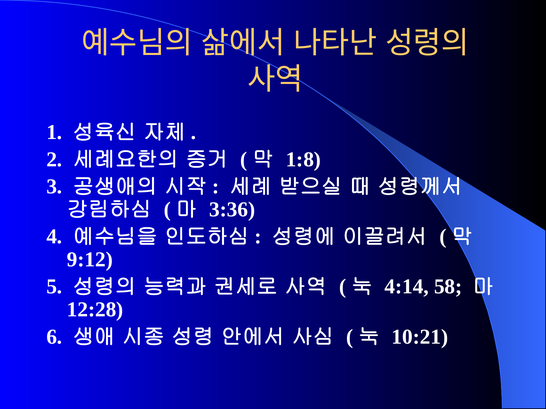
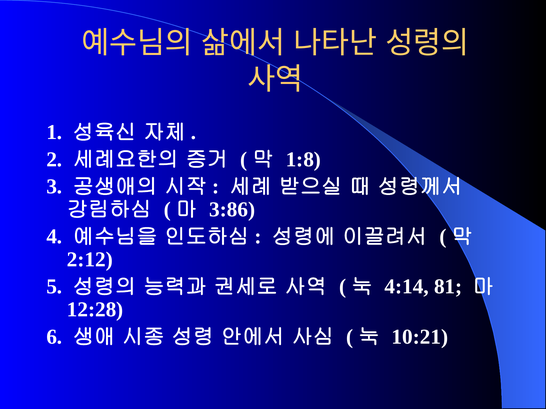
3:36: 3:36 -> 3:86 (232, 210)
9:12: 9:12 -> 2:12 (90, 260)
58: 58 -> 81 (448, 287)
